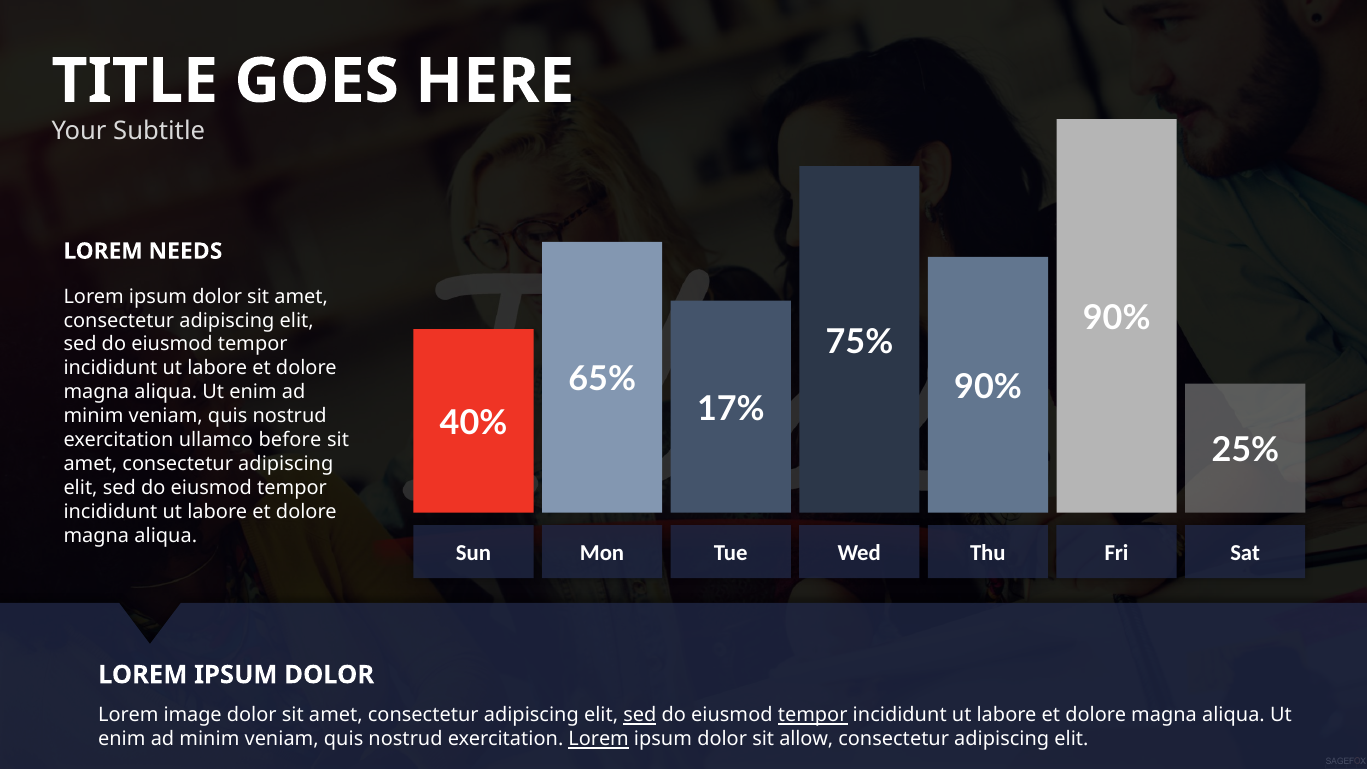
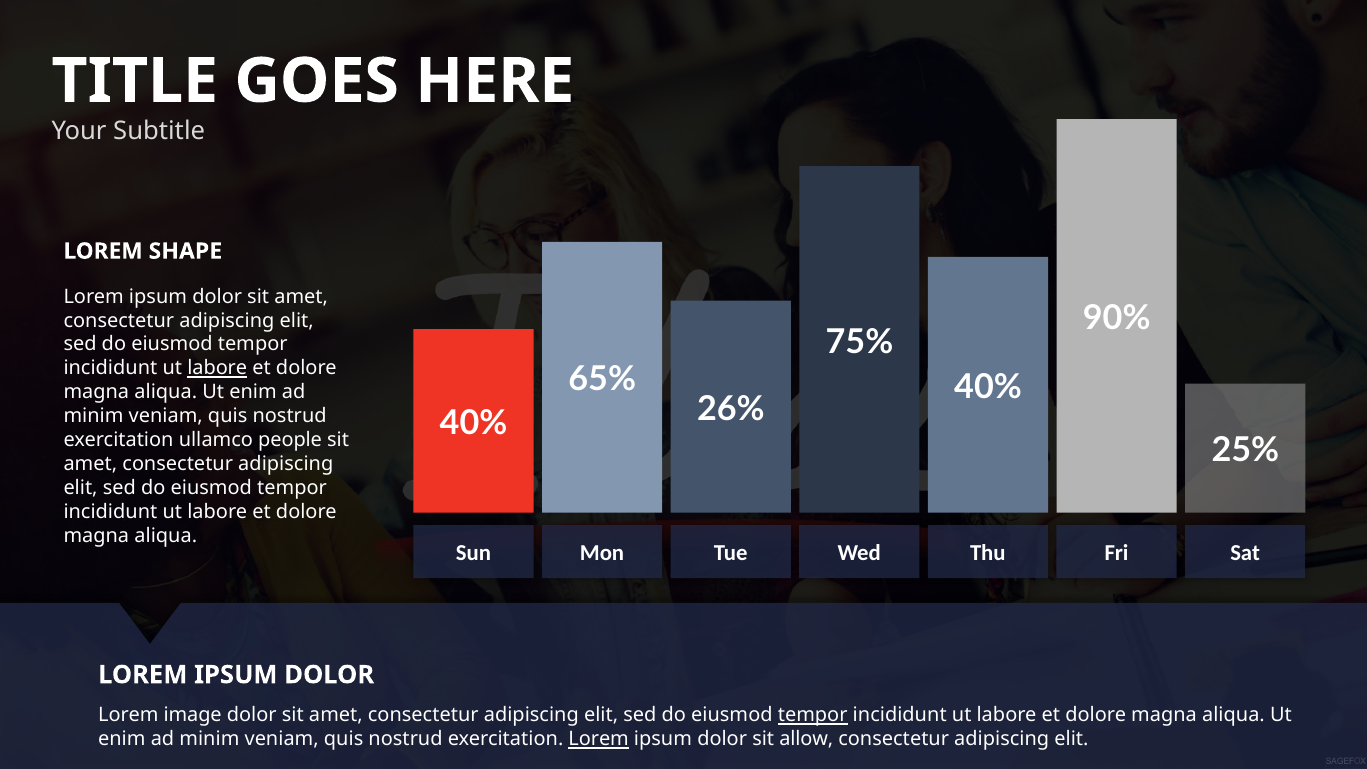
NEEDS: NEEDS -> SHAPE (185, 251)
labore underline: none -> present (217, 368)
90%: 90% -> 40% (988, 387)
17%: 17% -> 26% (731, 409)
before: before -> people (290, 440)
sed underline: present -> none (640, 715)
